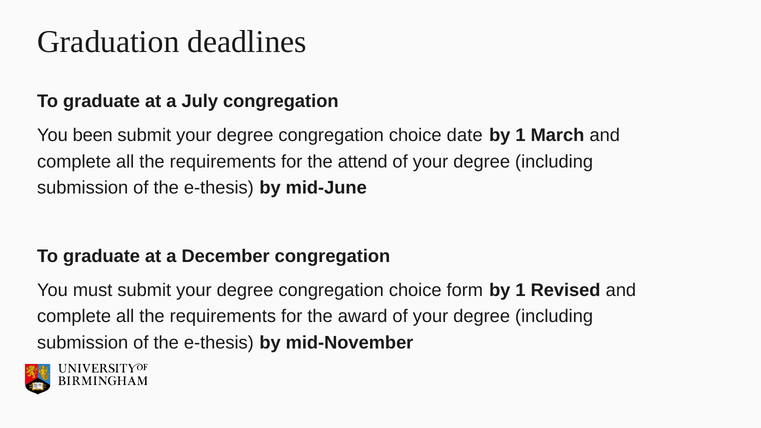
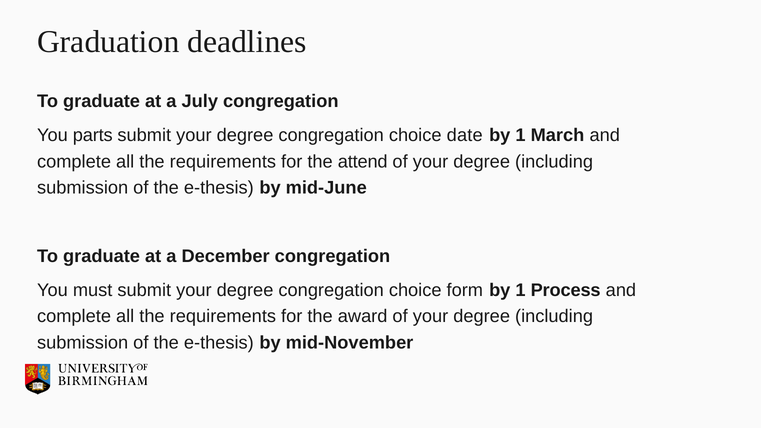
been: been -> parts (93, 135)
Revised: Revised -> Process (566, 290)
